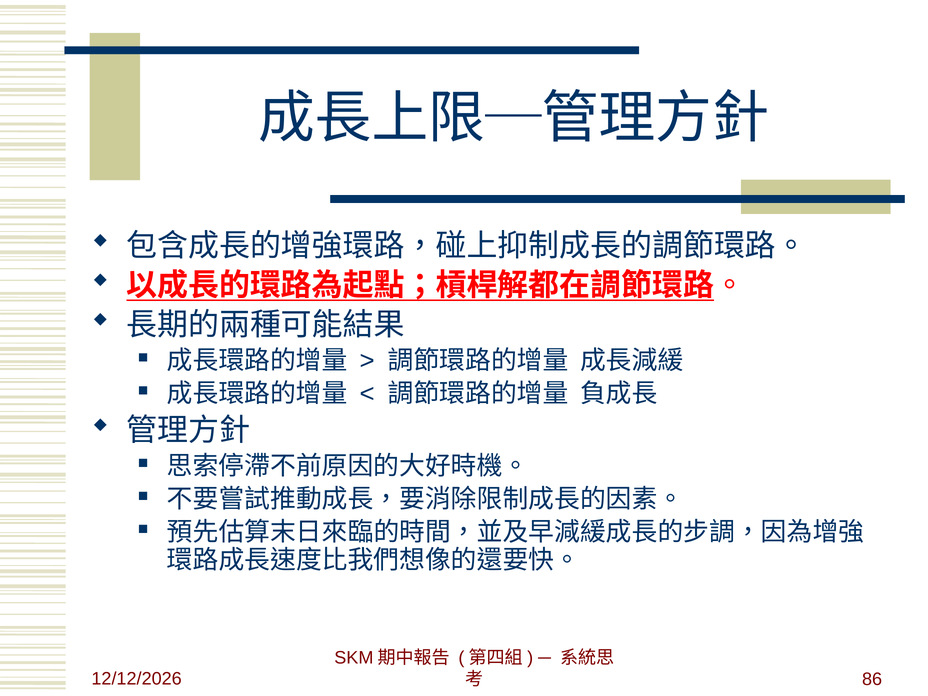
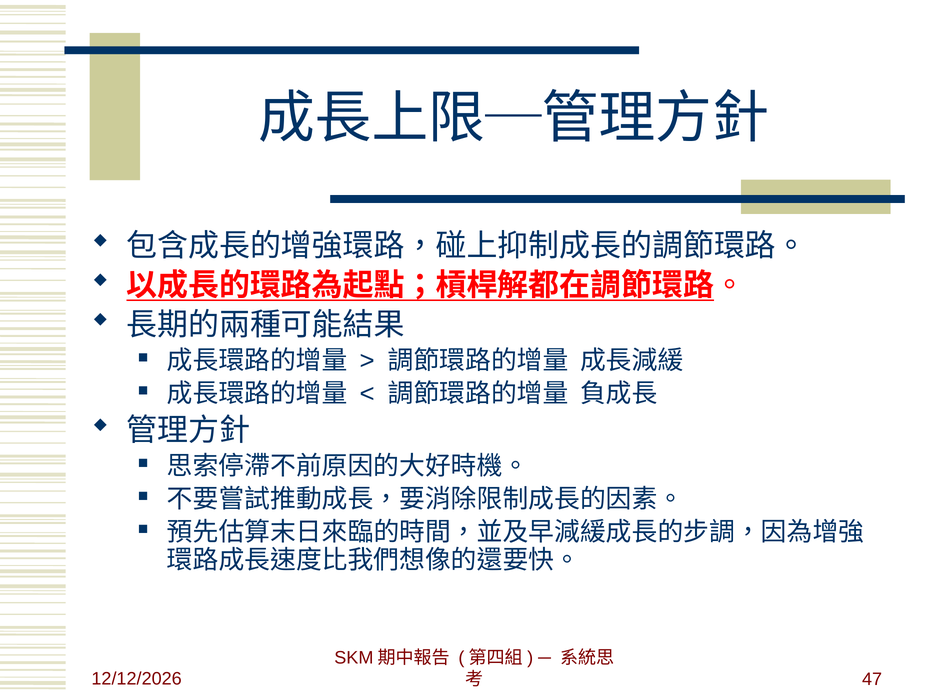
86: 86 -> 47 (872, 679)
